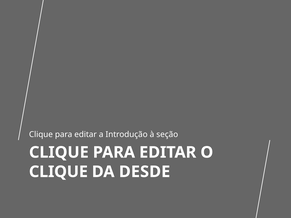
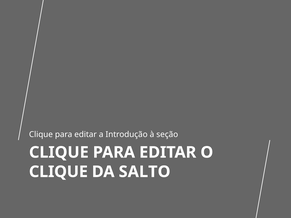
DESDE: DESDE -> SALTO (145, 172)
